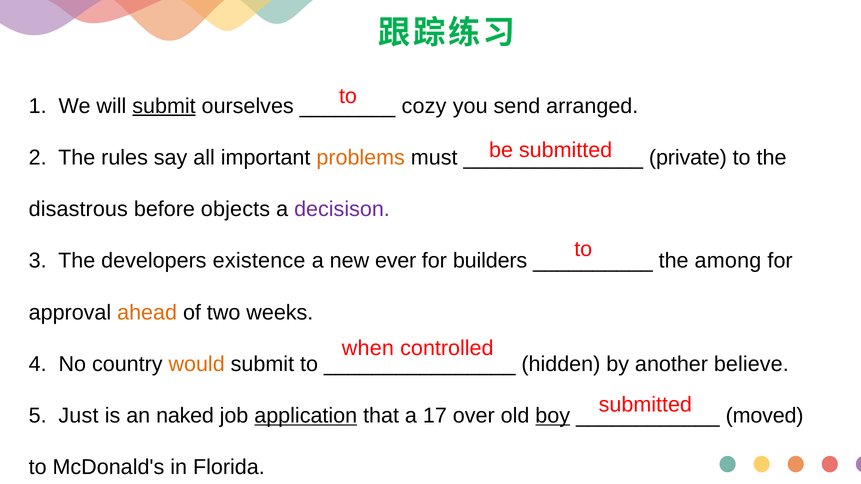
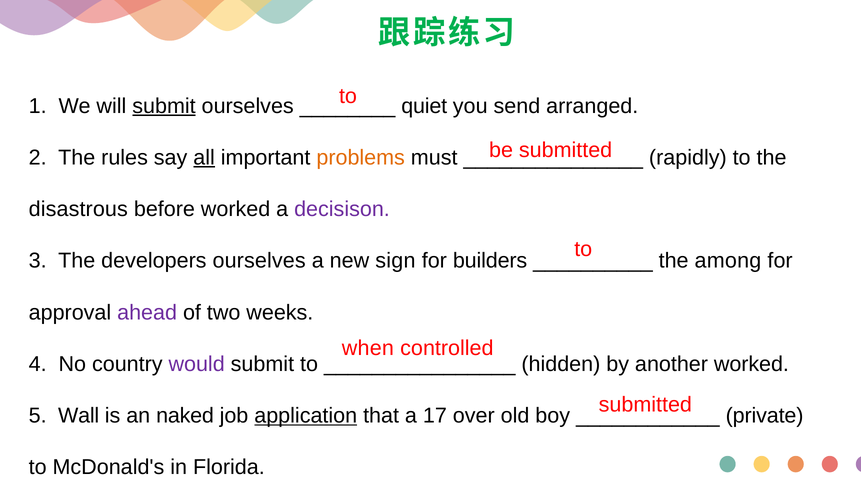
cozy: cozy -> quiet (424, 106)
all underline: none -> present (204, 158)
private: private -> rapidly (688, 158)
before objects: objects -> worked (236, 209)
developers existence: existence -> ourselves (259, 261)
ever: ever -> sign (395, 261)
ahead colour: orange -> purple (147, 313)
would colour: orange -> purple (197, 364)
another believe: believe -> worked (751, 364)
Just: Just -> Wall (79, 416)
boy underline: present -> none (553, 416)
moved: moved -> private (765, 416)
